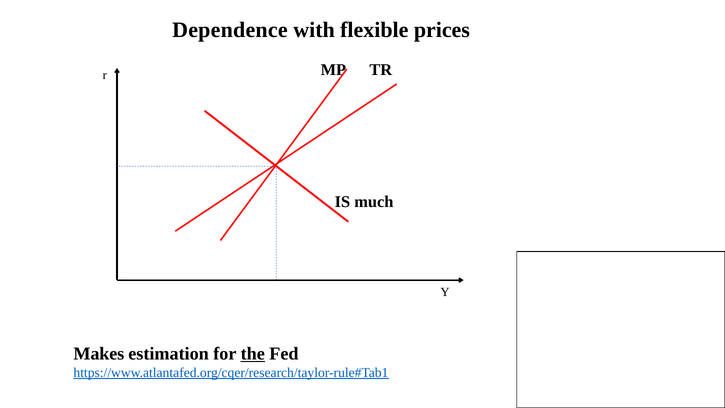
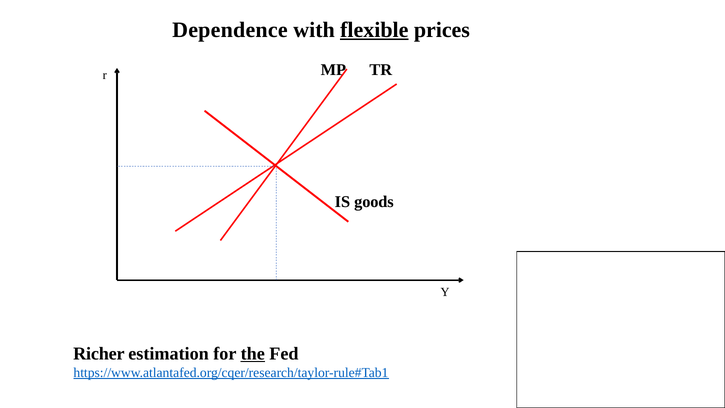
flexible underline: none -> present (374, 30)
much: much -> goods (374, 202)
Makes: Makes -> Richer (99, 354)
